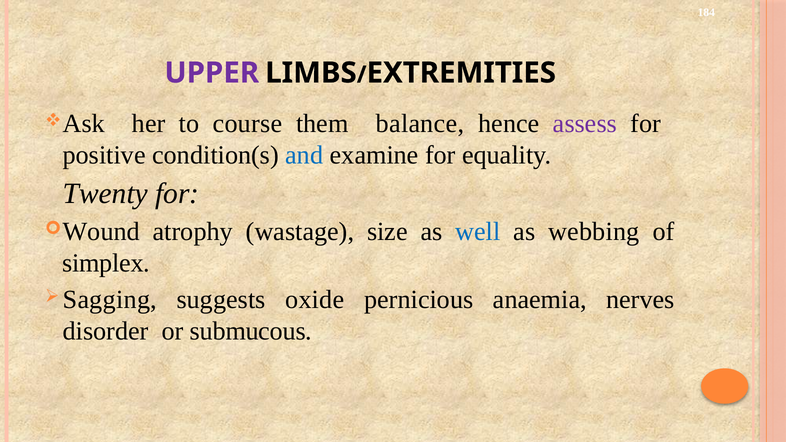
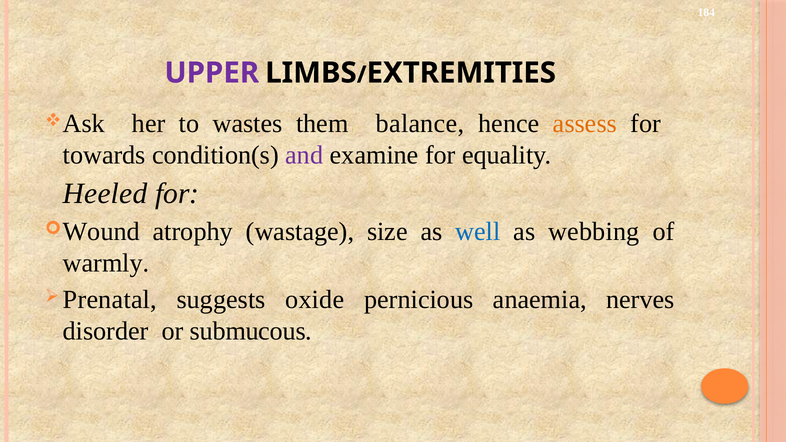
course: course -> wastes (248, 124)
assess colour: purple -> orange (585, 124)
positive: positive -> towards (104, 155)
and colour: blue -> purple (304, 155)
Twenty: Twenty -> Heeled (105, 194)
simplex: simplex -> warmly (106, 263)
Sagging: Sagging -> Prenatal (110, 300)
